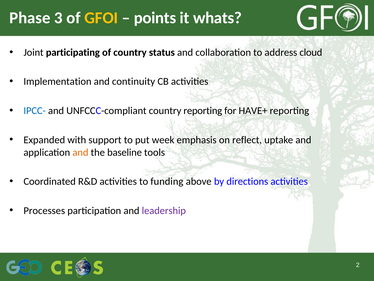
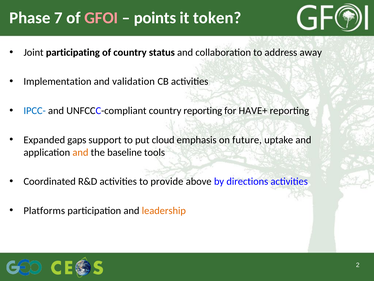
3: 3 -> 7 (58, 18)
GFOI colour: yellow -> pink (101, 18)
whats: whats -> token (217, 18)
cloud: cloud -> away (311, 52)
continuity: continuity -> validation (134, 81)
with: with -> gaps (77, 140)
week: week -> cloud (163, 140)
reflect: reflect -> future (247, 140)
funding: funding -> provide (167, 181)
Processes: Processes -> Platforms (44, 210)
leadership colour: purple -> orange (164, 210)
